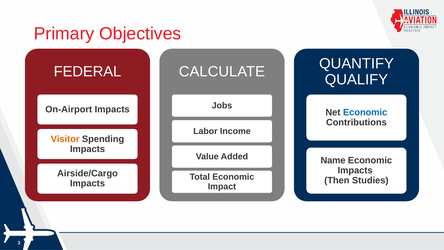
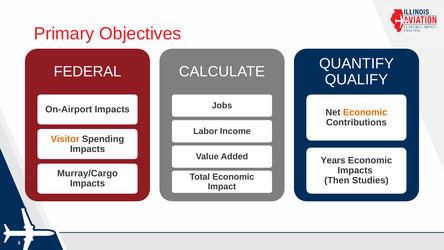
Economic colour: blue -> orange (365, 112)
Name: Name -> Years (333, 160)
Airside/Cargo: Airside/Cargo -> Murray/Cargo (87, 173)
